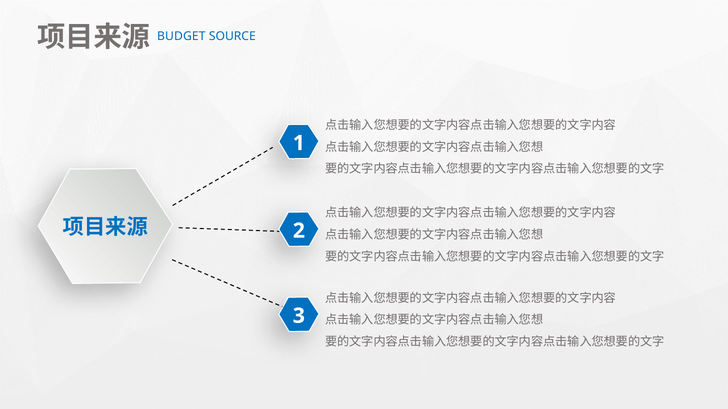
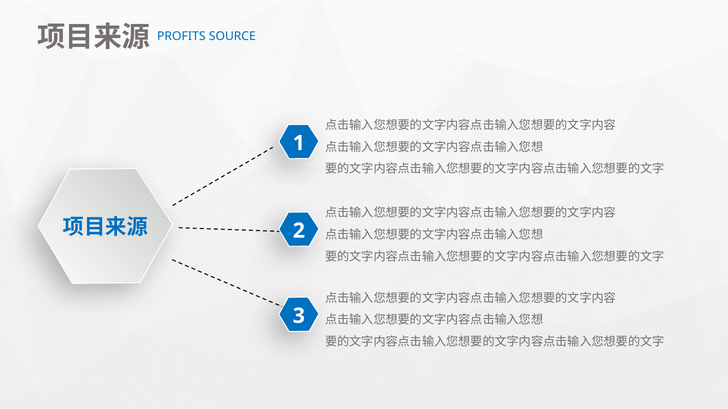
BUDGET: BUDGET -> PROFITS (181, 36)
